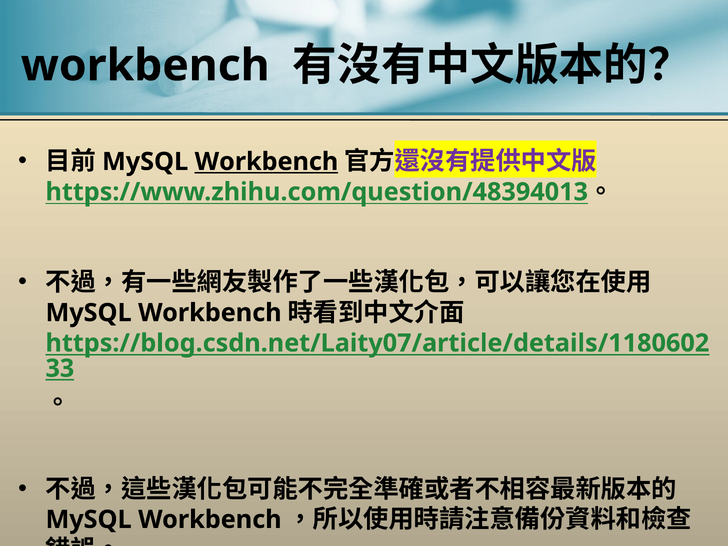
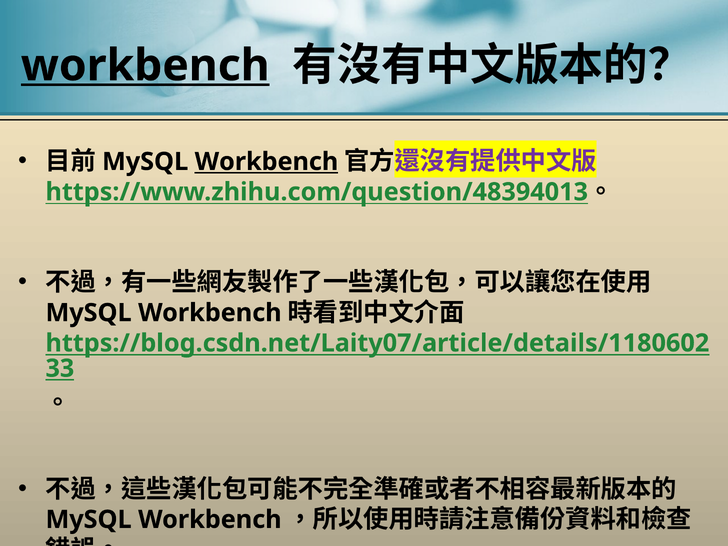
workbench underline: none -> present (145, 66)
